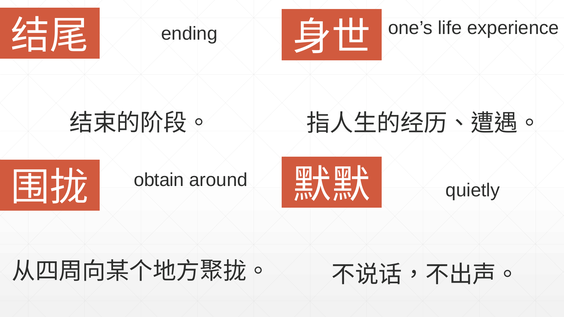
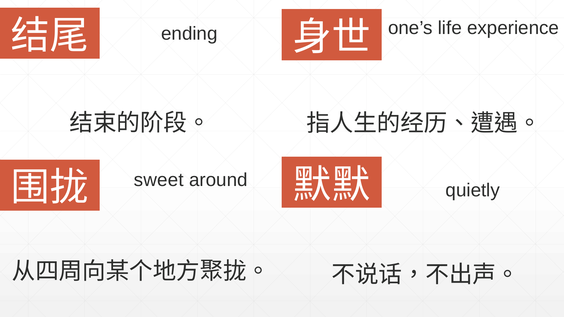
obtain: obtain -> sweet (159, 180)
